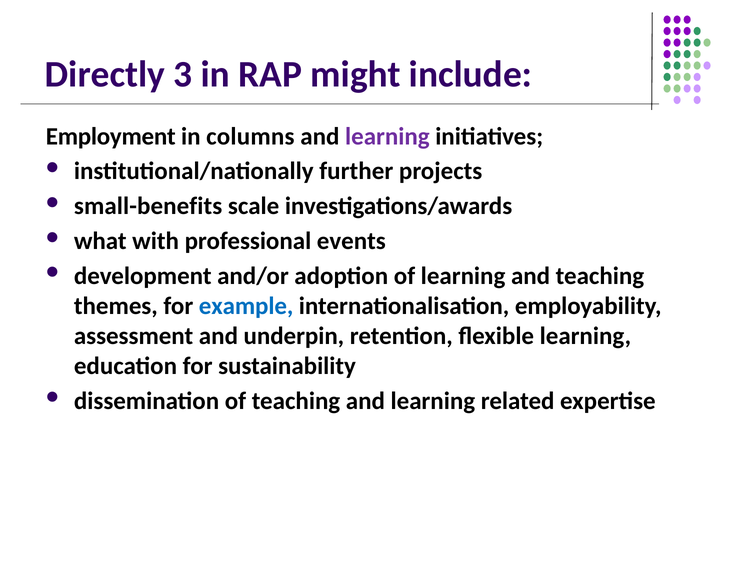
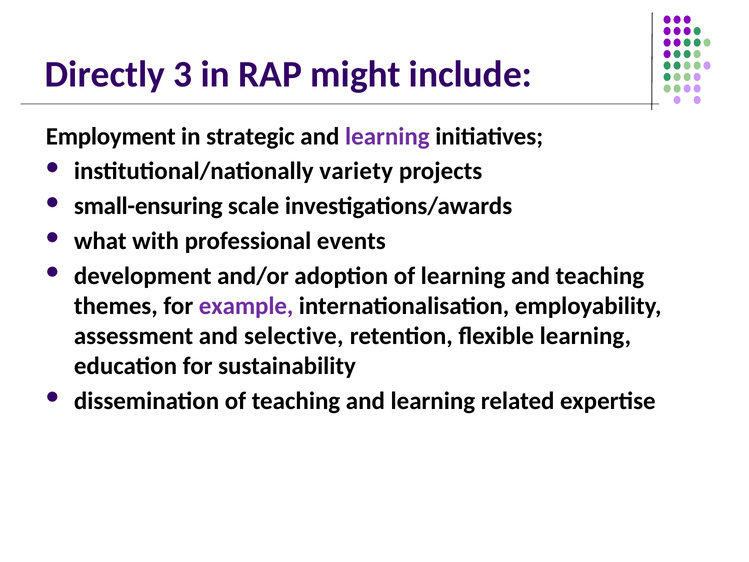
columns: columns -> strategic (250, 136)
further: further -> variety (356, 171)
small-benefits: small-benefits -> small-ensuring (148, 206)
example colour: blue -> purple (246, 306)
underpin: underpin -> selective (294, 336)
